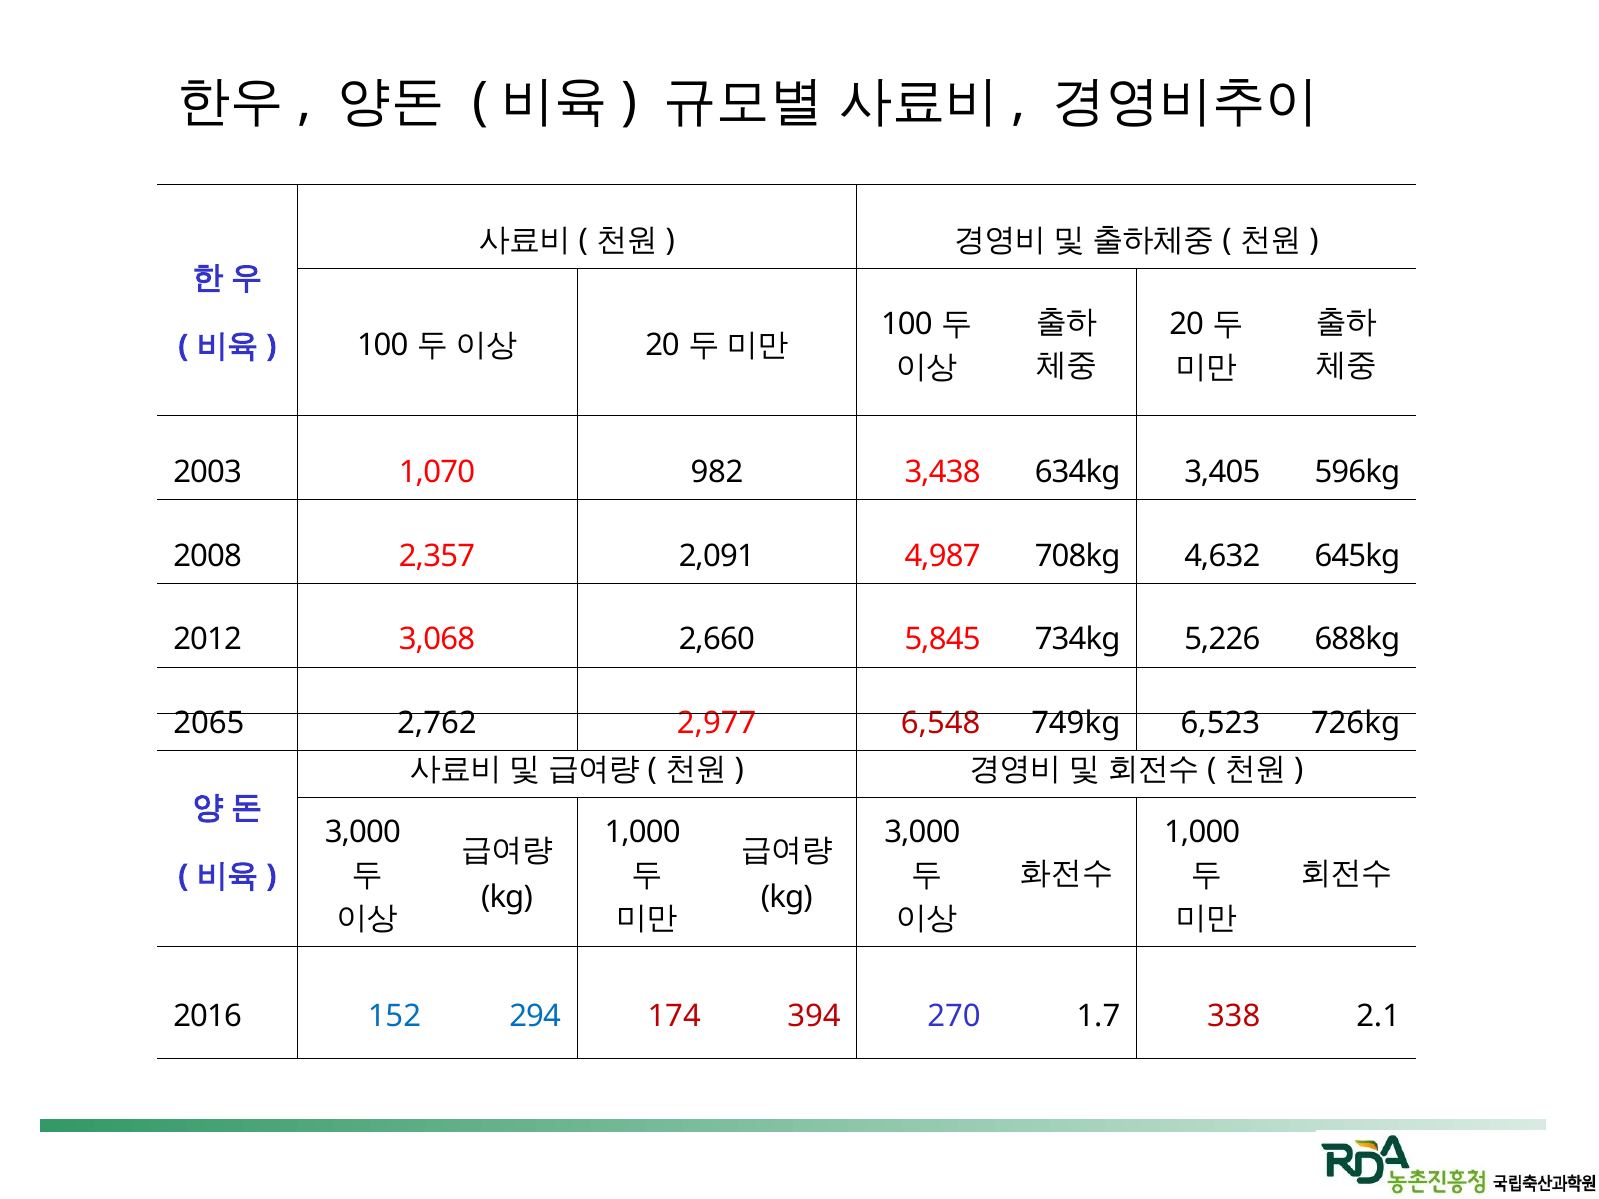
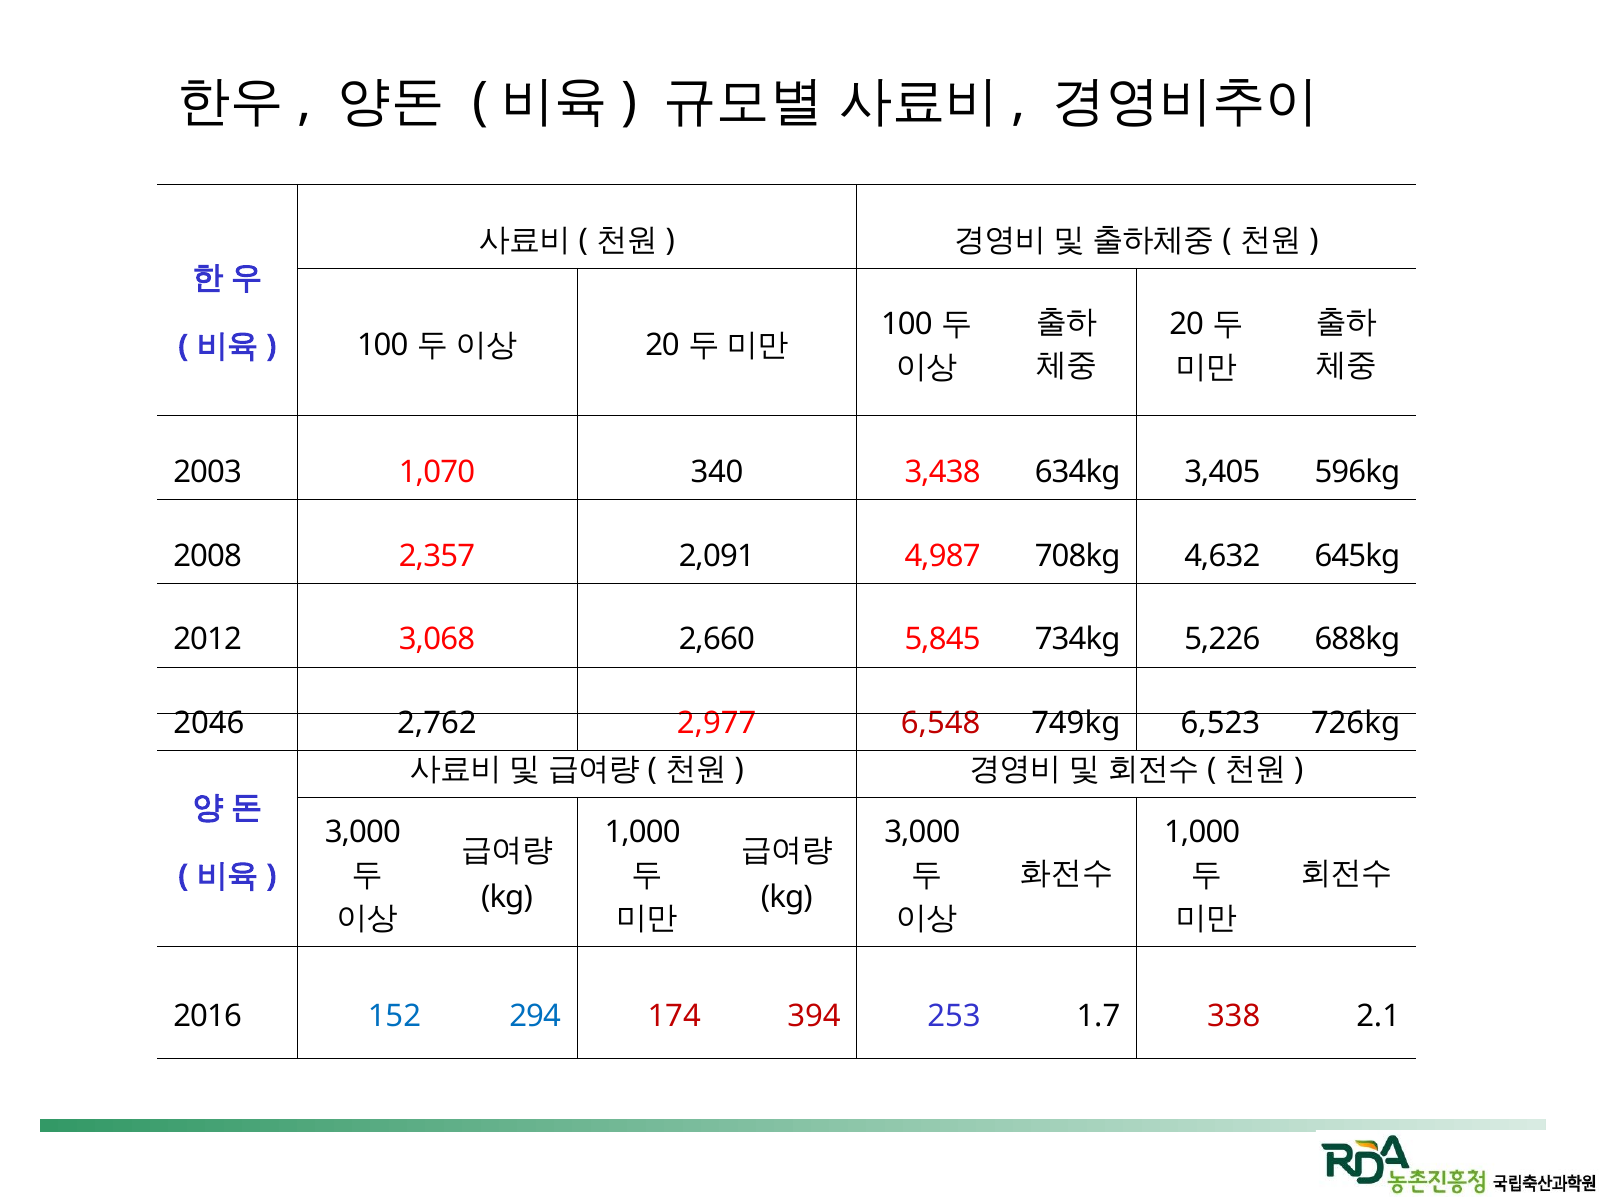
982: 982 -> 340 (717, 472)
2065: 2065 -> 2046 (209, 723)
270: 270 -> 253 (954, 1017)
